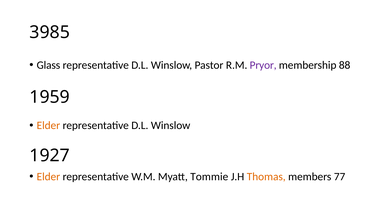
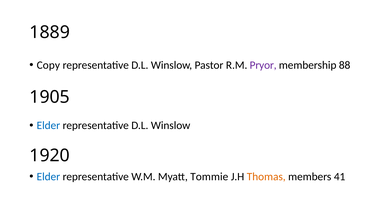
3985: 3985 -> 1889 (50, 32)
Glass: Glass -> Copy (48, 65)
1959: 1959 -> 1905 (50, 97)
Elder colour: orange -> blue (48, 126)
1927: 1927 -> 1920 (50, 156)
Elder colour: orange -> blue (48, 177)
77: 77 -> 41 (340, 177)
